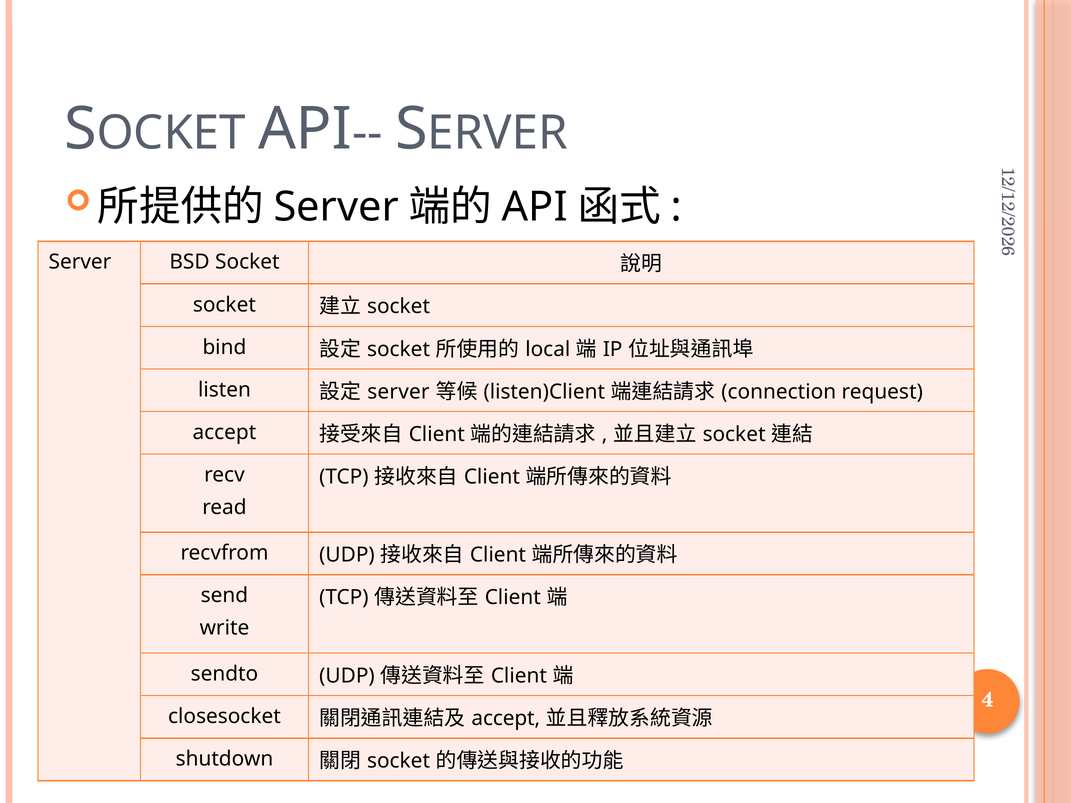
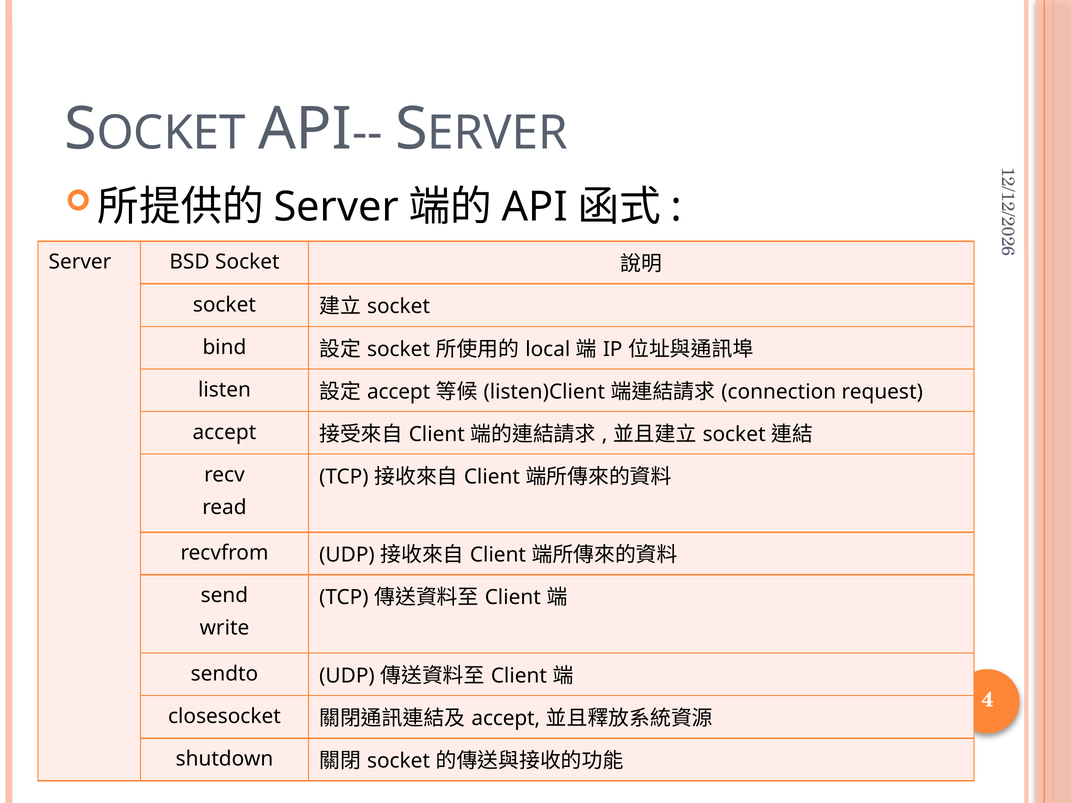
server: server -> accept (399, 392)
